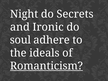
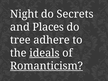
Ironic: Ironic -> Places (48, 27)
soul: soul -> tree (20, 40)
ideals underline: none -> present (44, 53)
